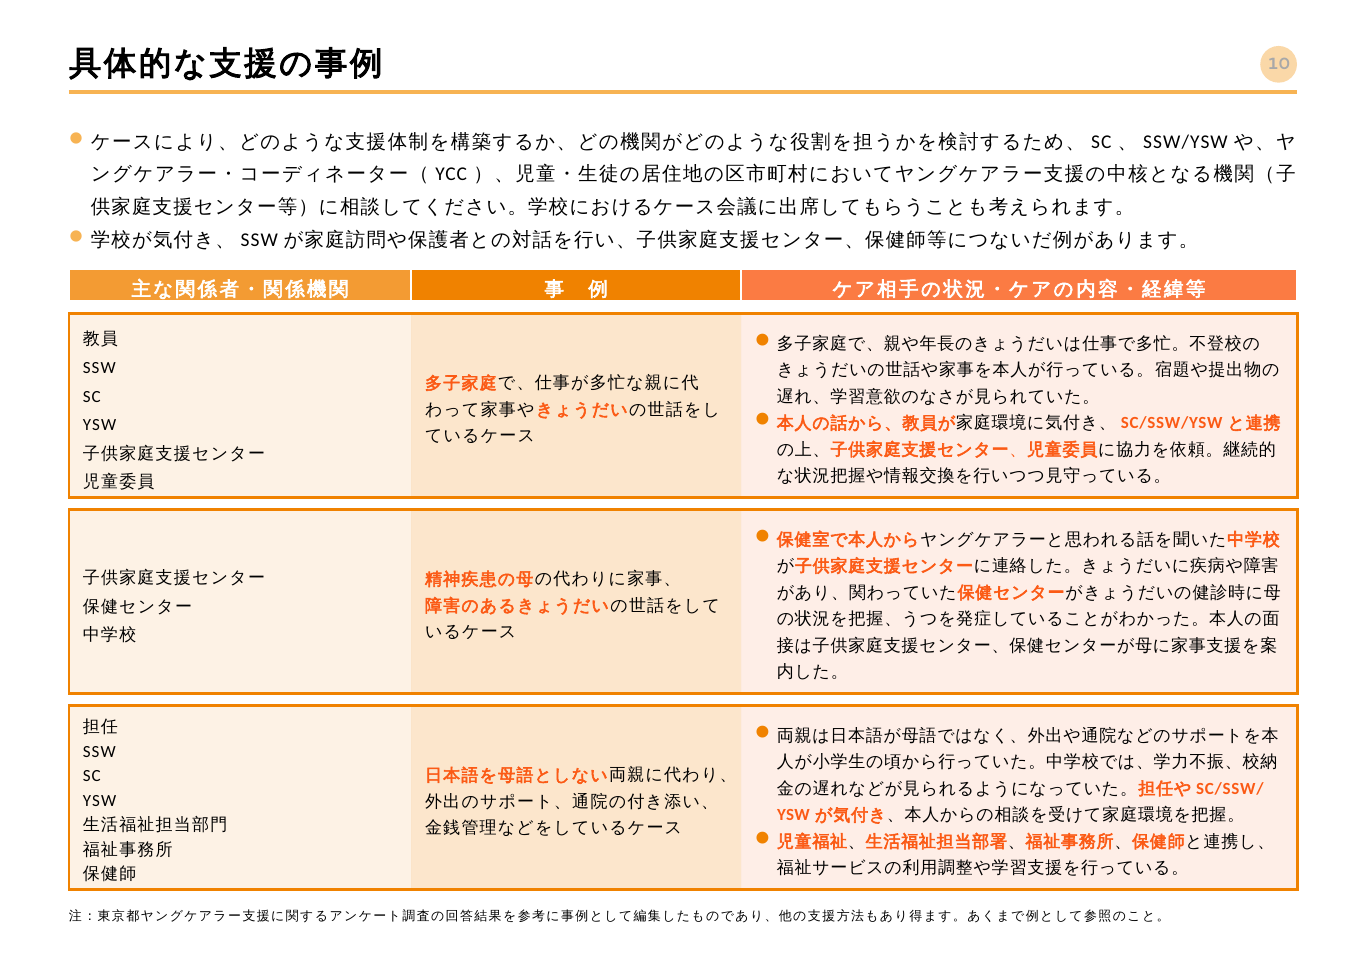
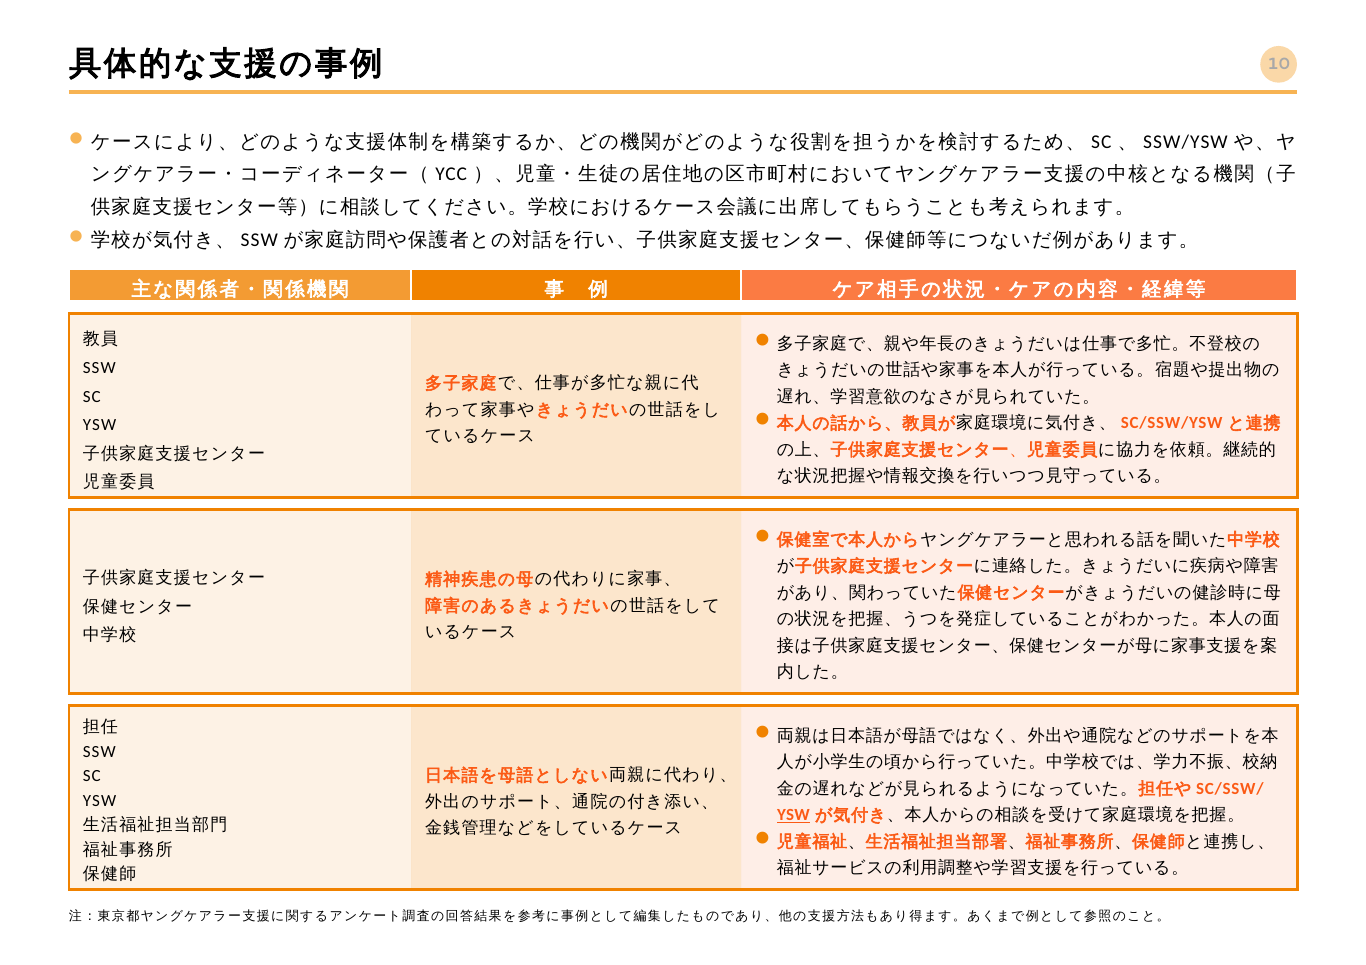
YSW underline: none -> present (793, 815)
